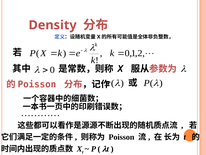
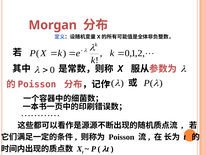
Density: Density -> Morgan (53, 25)
